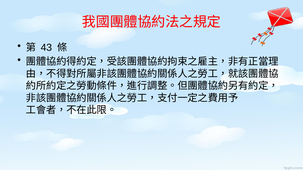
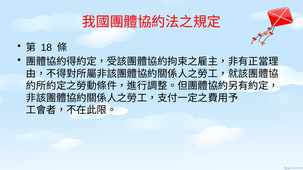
43: 43 -> 18 (46, 48)
